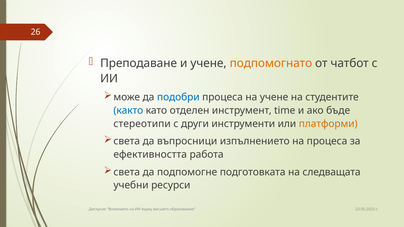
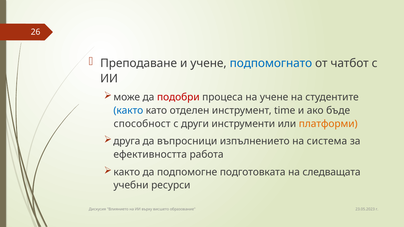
подпомогнато colour: orange -> blue (271, 63)
подобри colour: blue -> red (178, 97)
стереотипи: стереотипи -> способност (142, 124)
света: света -> друга (127, 141)
на процеса: процеса -> система (327, 141)
света: света -> както (127, 172)
